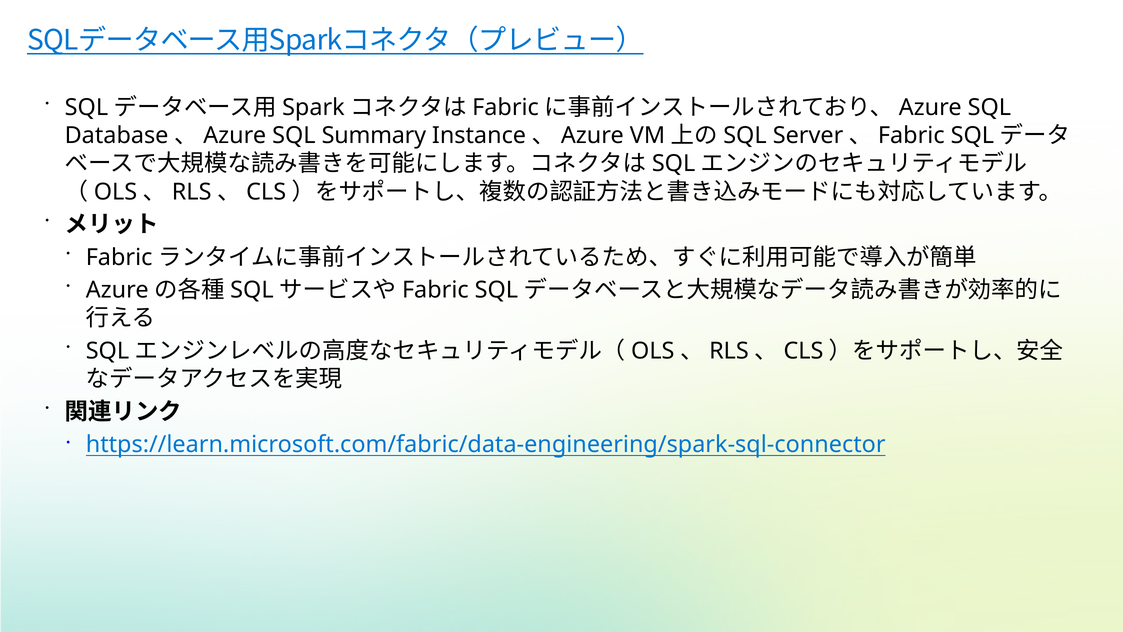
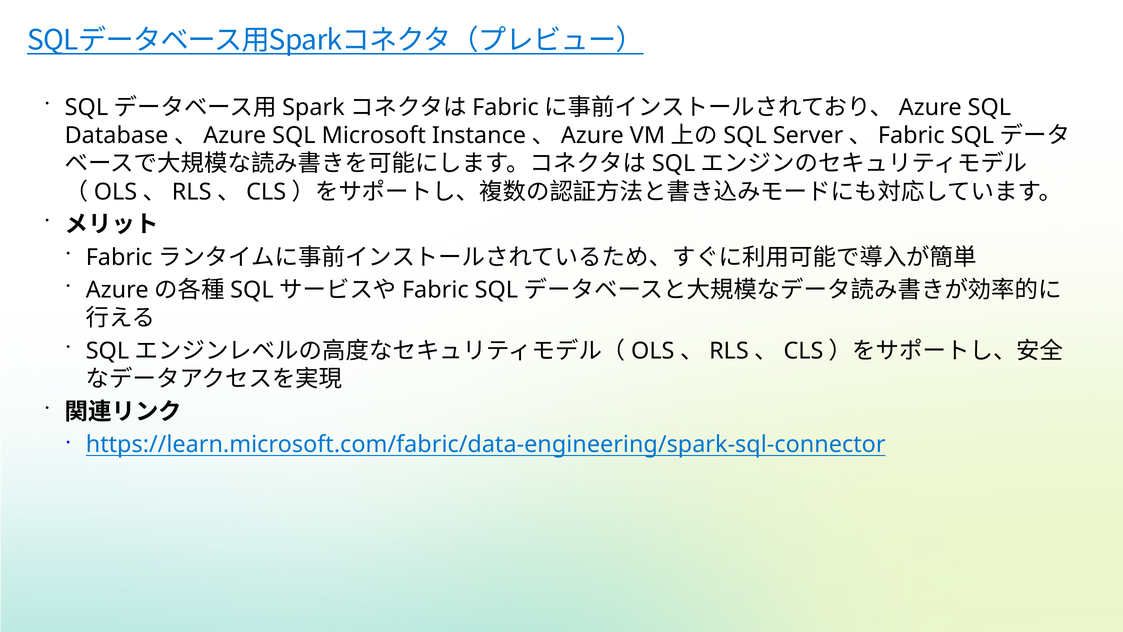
Summary: Summary -> Microsoft (374, 136)
